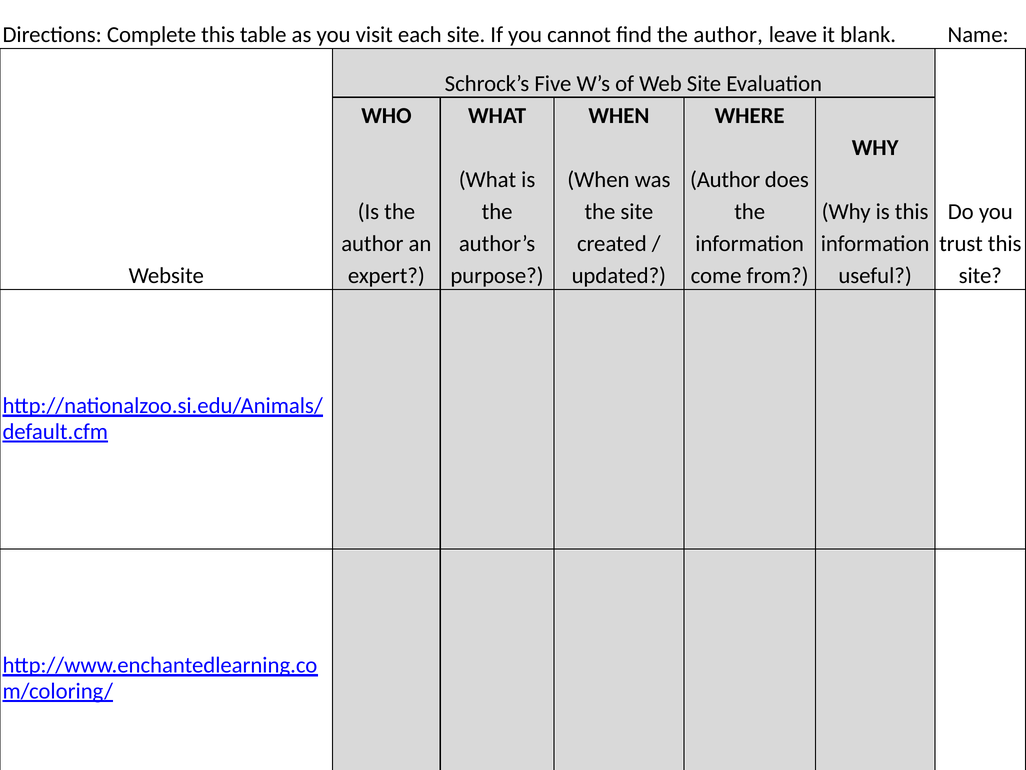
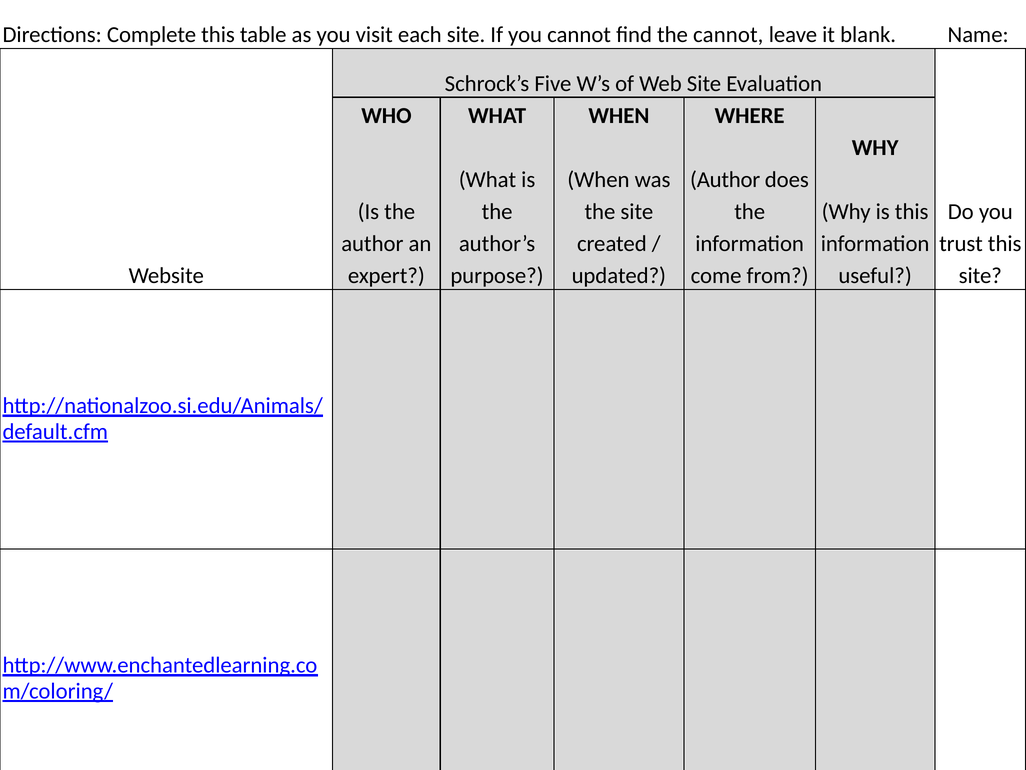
find the author: author -> cannot (728, 35)
